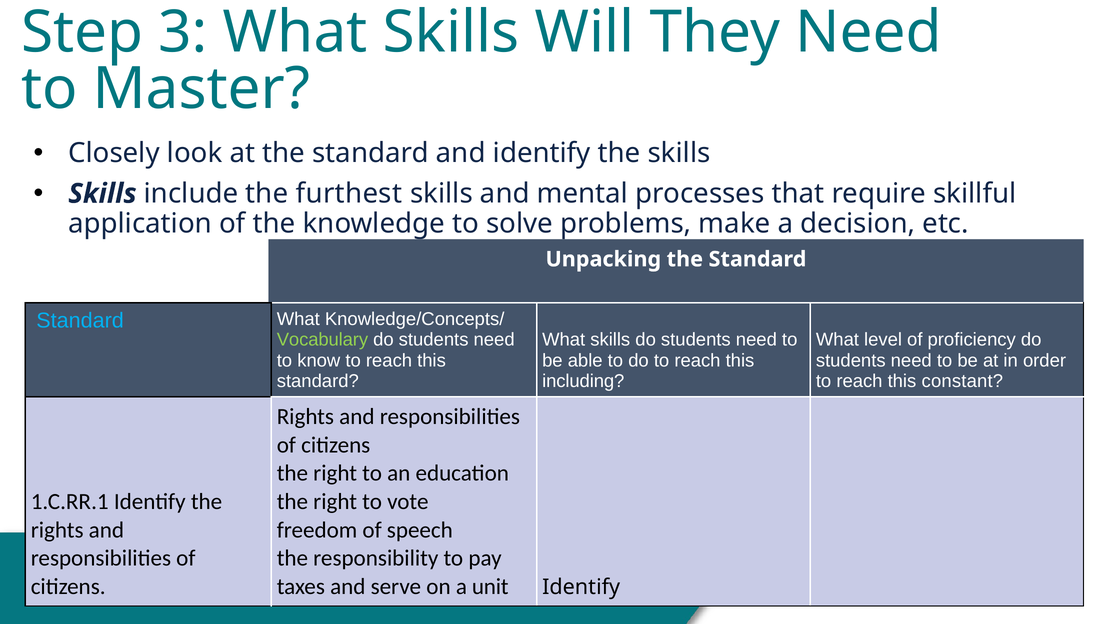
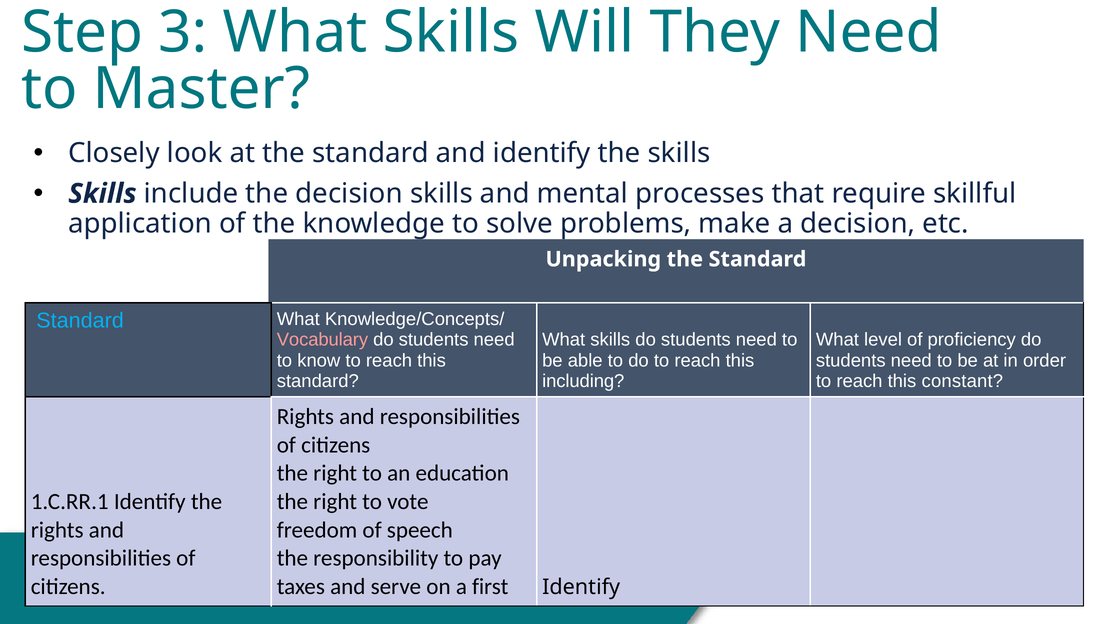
the furthest: furthest -> decision (349, 194)
Vocabulary colour: light green -> pink (322, 340)
unit: unit -> first (490, 586)
